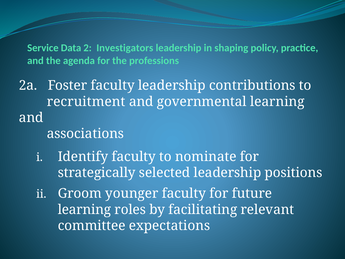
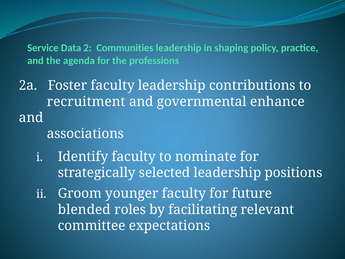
Investigators: Investigators -> Communities (125, 48)
governmental learning: learning -> enhance (277, 101)
learning: learning -> blended (84, 209)
